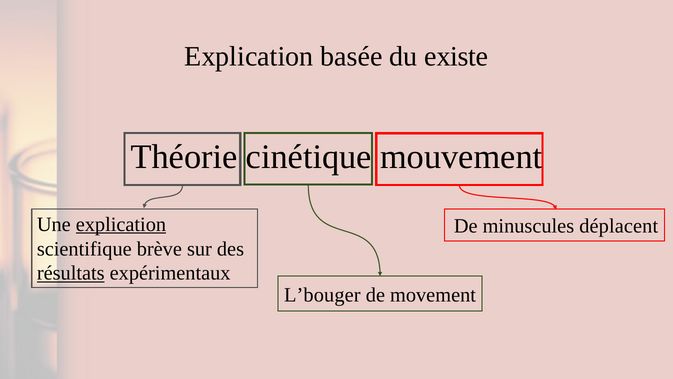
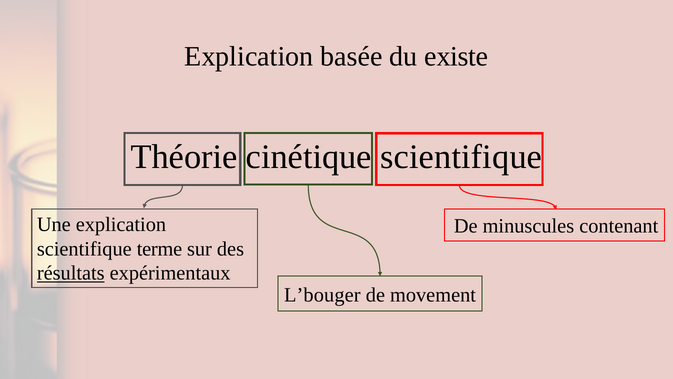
cinétique mouvement: mouvement -> scientifique (461, 157)
explication underline: present -> none (121, 224)
déplacent: déplacent -> contenant (619, 226)
brève: brève -> terme (159, 249)
